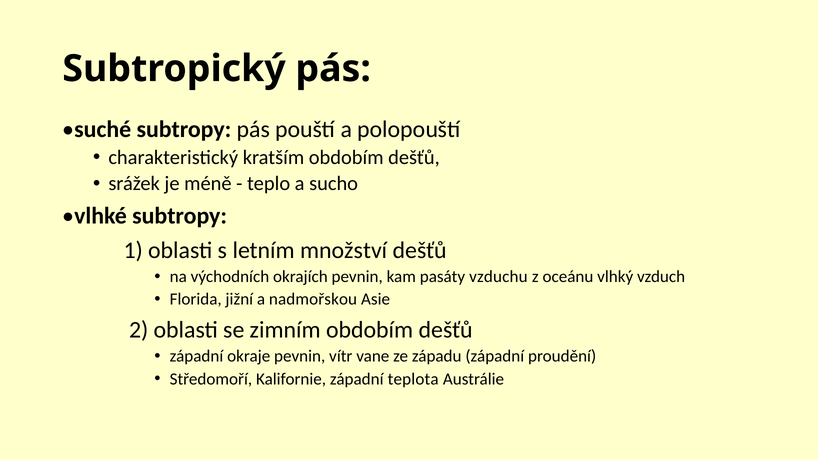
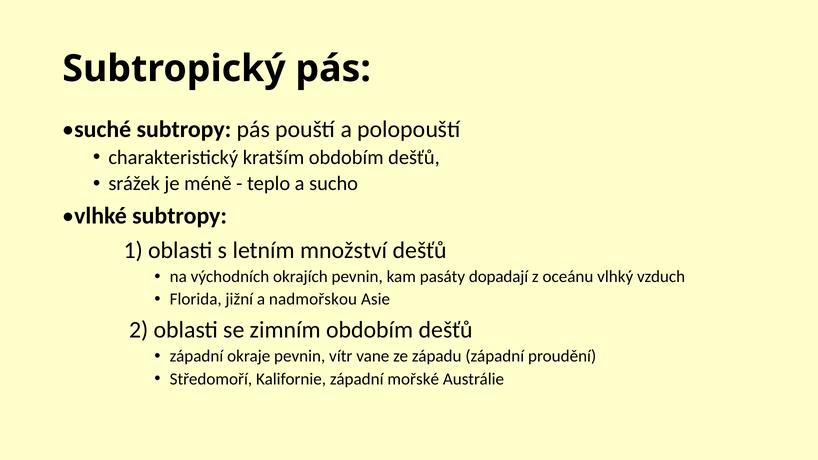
vzduchu: vzduchu -> dopadají (499, 277)
teplota: teplota -> mořské (413, 379)
